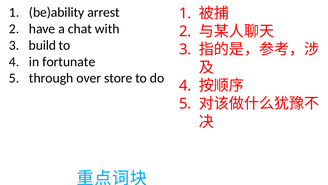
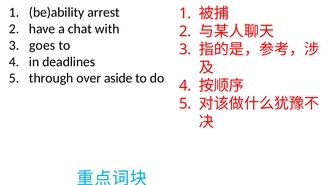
build: build -> goes (42, 45)
fortunate: fortunate -> deadlines (69, 62)
store: store -> aside (118, 78)
